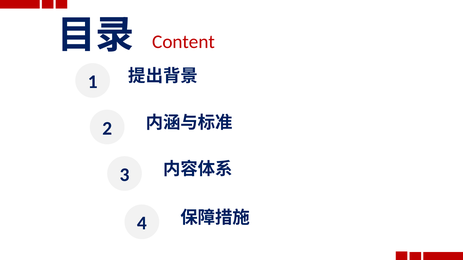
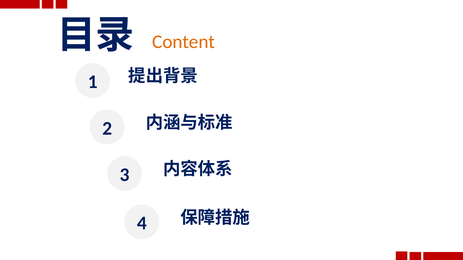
Content colour: red -> orange (184, 42)
